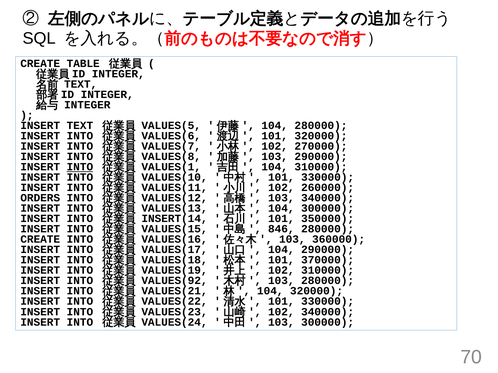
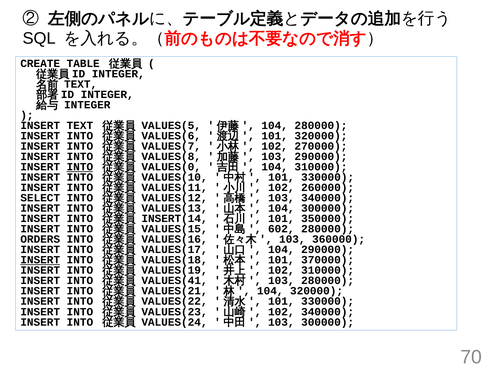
VALUES(1: VALUES(1 -> VALUES(0 (171, 167)
ORDERS: ORDERS -> SELECT (40, 198)
846: 846 -> 602 (281, 229)
CREATE: CREATE -> ORDERS (40, 240)
INSERT underline: none -> present (40, 260)
VALUES(92: VALUES(92 -> VALUES(41 (175, 281)
